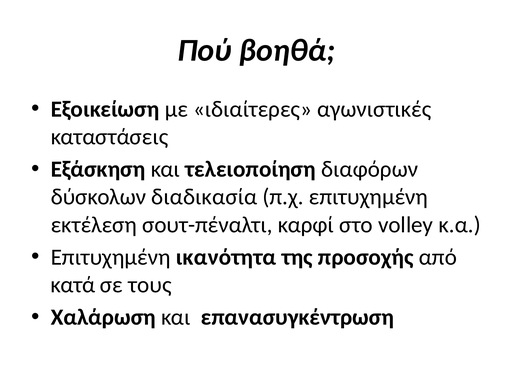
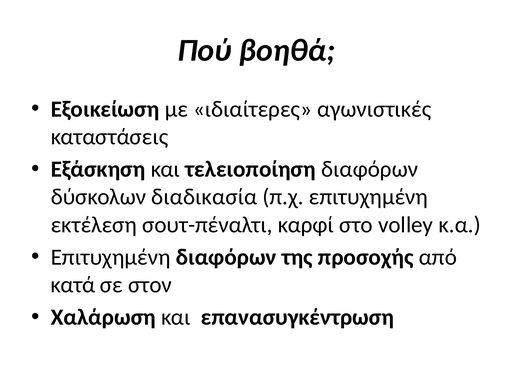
Επιτυχημένη ικανότητα: ικανότητα -> διαφόρων (226, 257)
τους: τους -> στον (150, 285)
